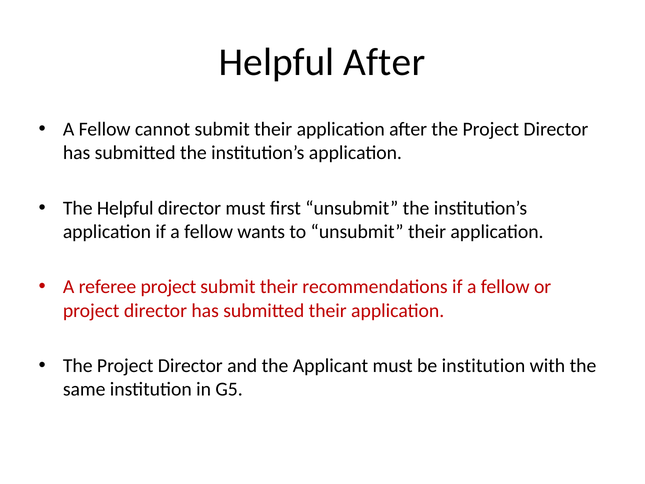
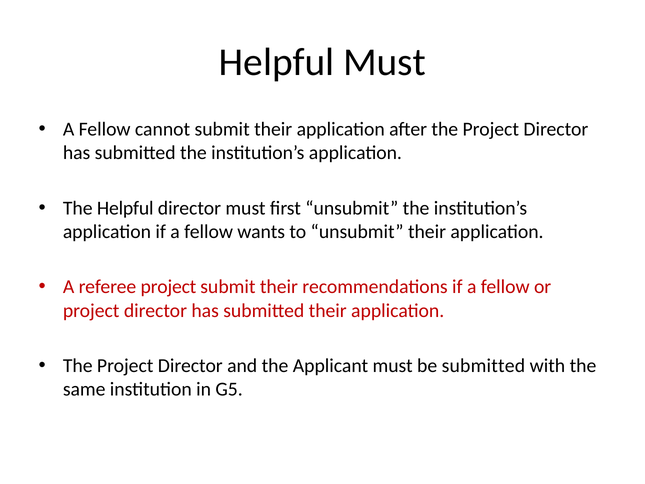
Helpful After: After -> Must (385, 62)
be institution: institution -> submitted (483, 365)
